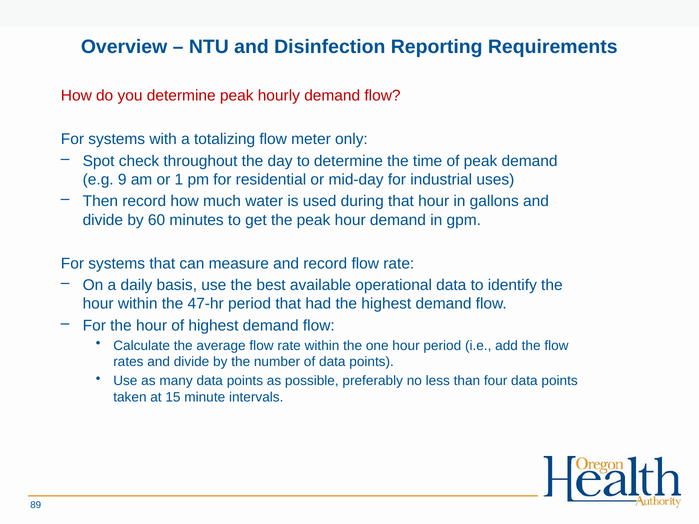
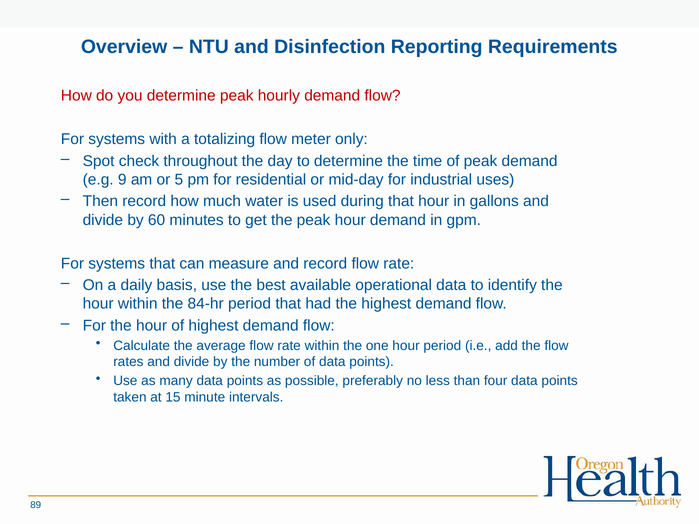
1: 1 -> 5 (179, 180)
47-hr: 47-hr -> 84-hr (206, 304)
